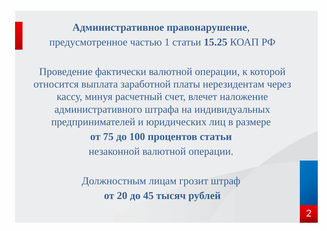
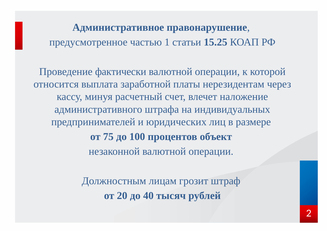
процентов статьи: статьи -> объект (216, 137)
45: 45 -> 40 (148, 196)
